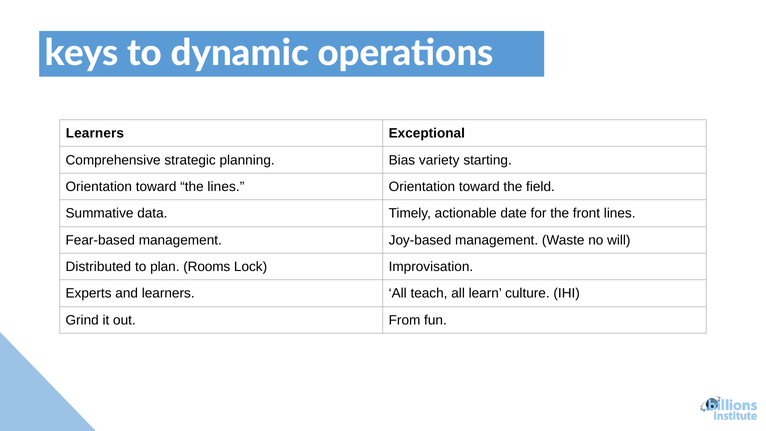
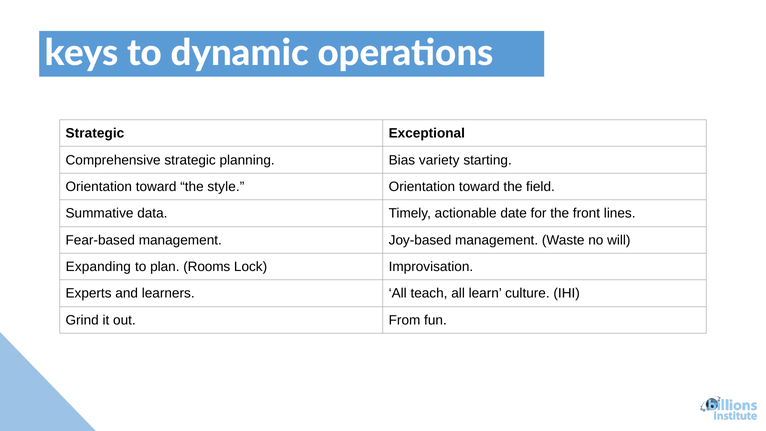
Learners: Learners -> Strategic (95, 133)
the lines: lines -> style (226, 187)
Distributed: Distributed -> Expanding (98, 267)
